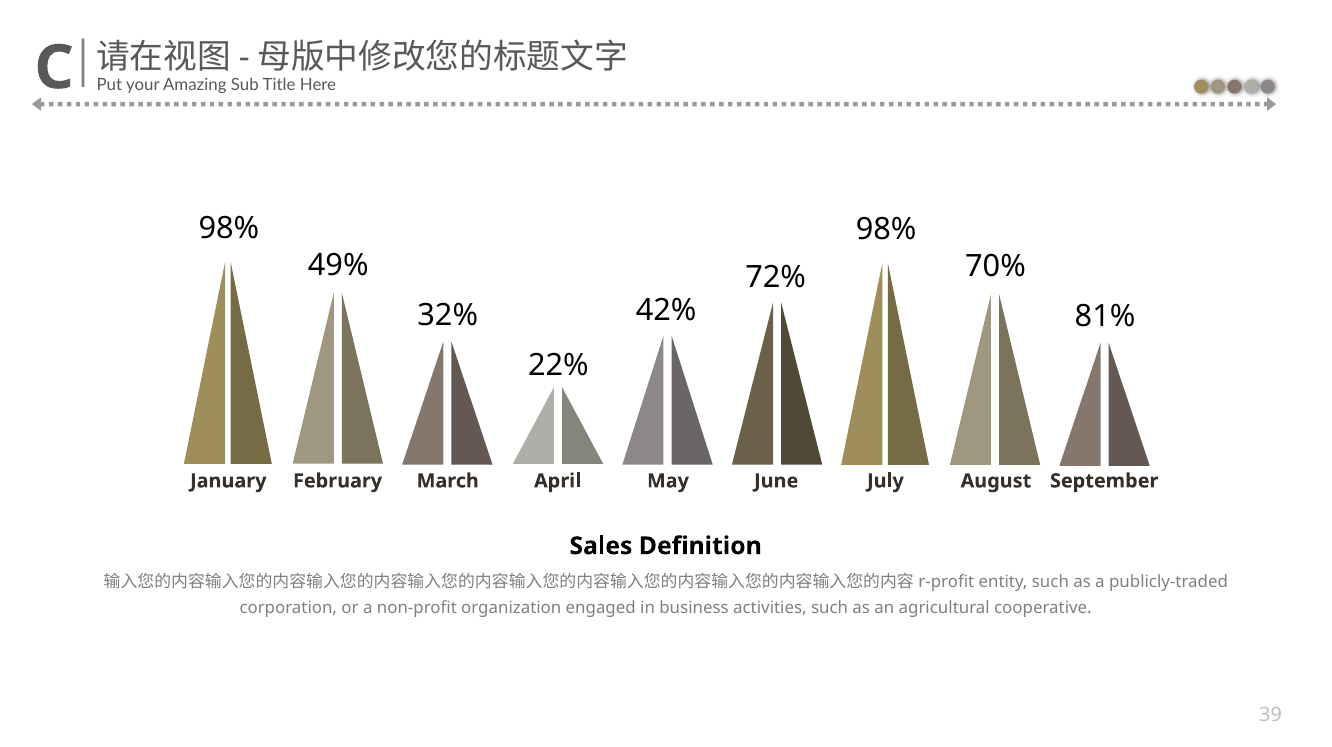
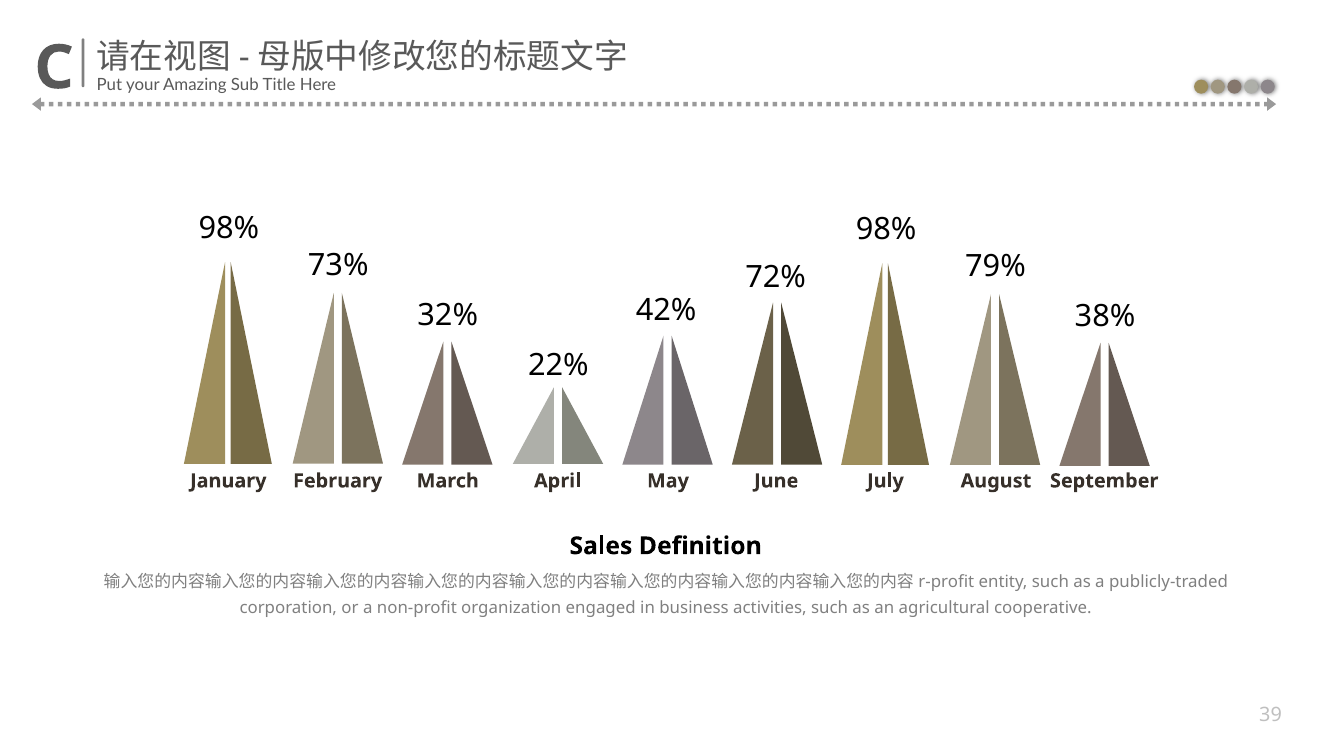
49%: 49% -> 73% (338, 266)
70%: 70% -> 79% (996, 267)
81%: 81% -> 38% (1105, 317)
